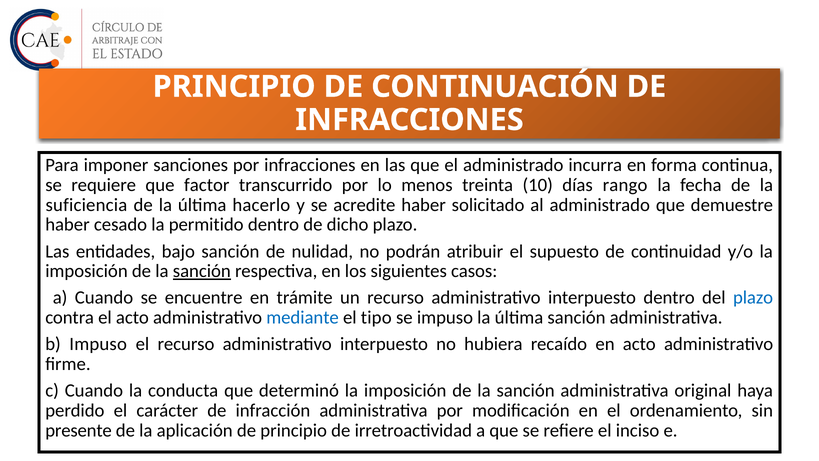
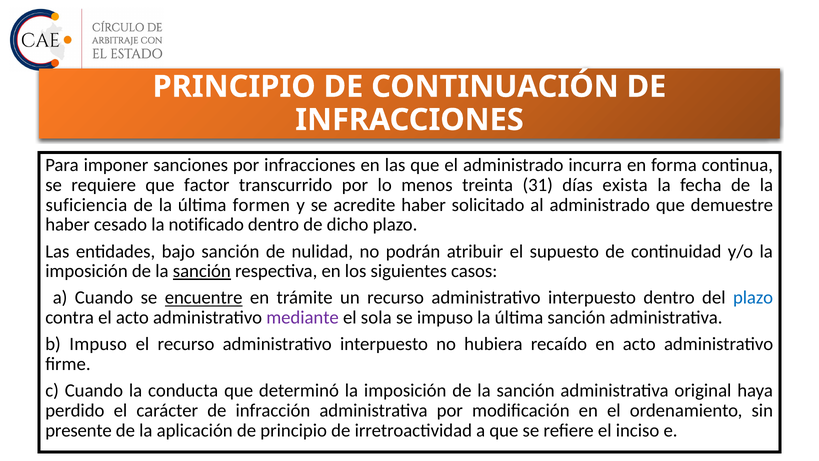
10: 10 -> 31 (538, 185)
rango: rango -> exista (625, 185)
hacerlo: hacerlo -> formen (261, 205)
permitido: permitido -> notificado (206, 225)
encuentre underline: none -> present (204, 298)
mediante colour: blue -> purple (303, 317)
tipo: tipo -> sola (376, 317)
